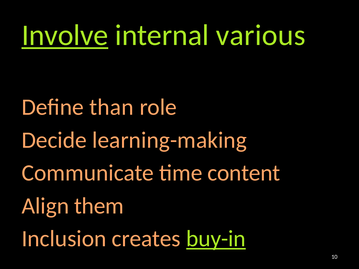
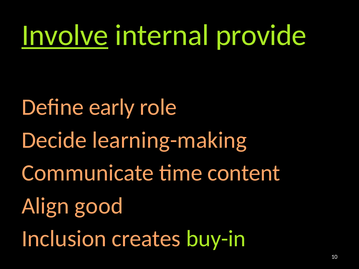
various: various -> provide (261, 35)
than: than -> early (112, 107)
them: them -> good (99, 206)
buy-in underline: present -> none (216, 239)
